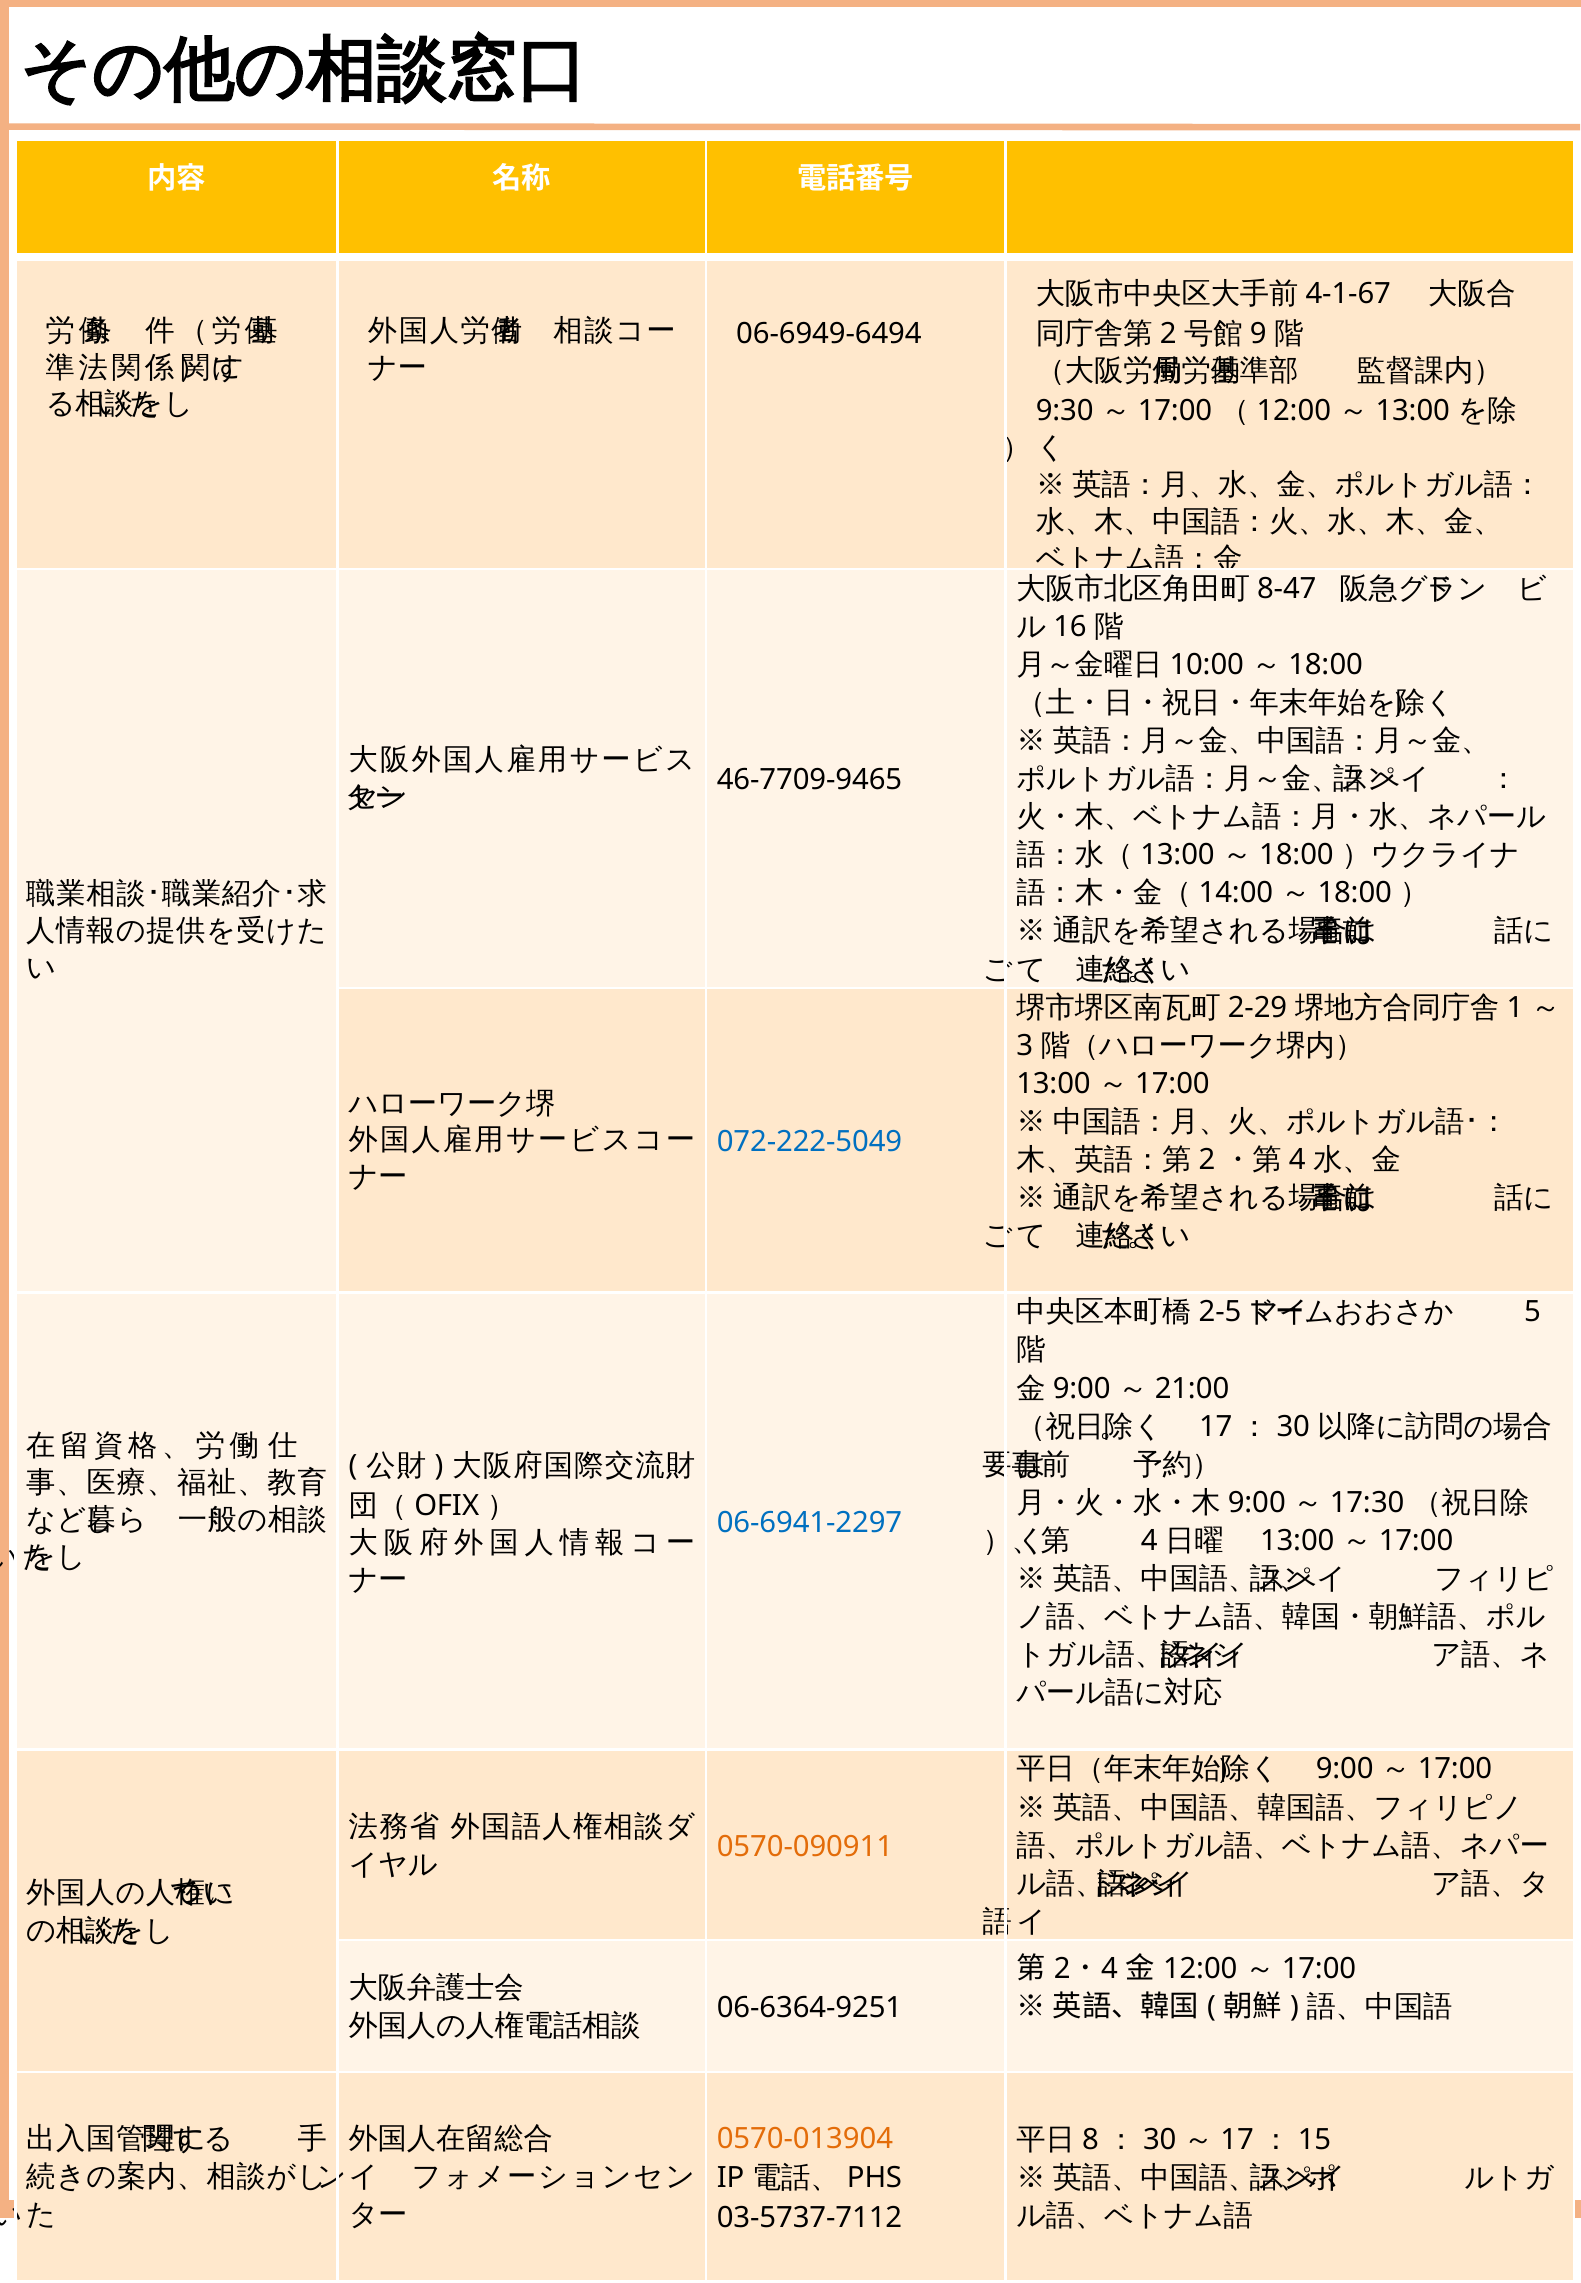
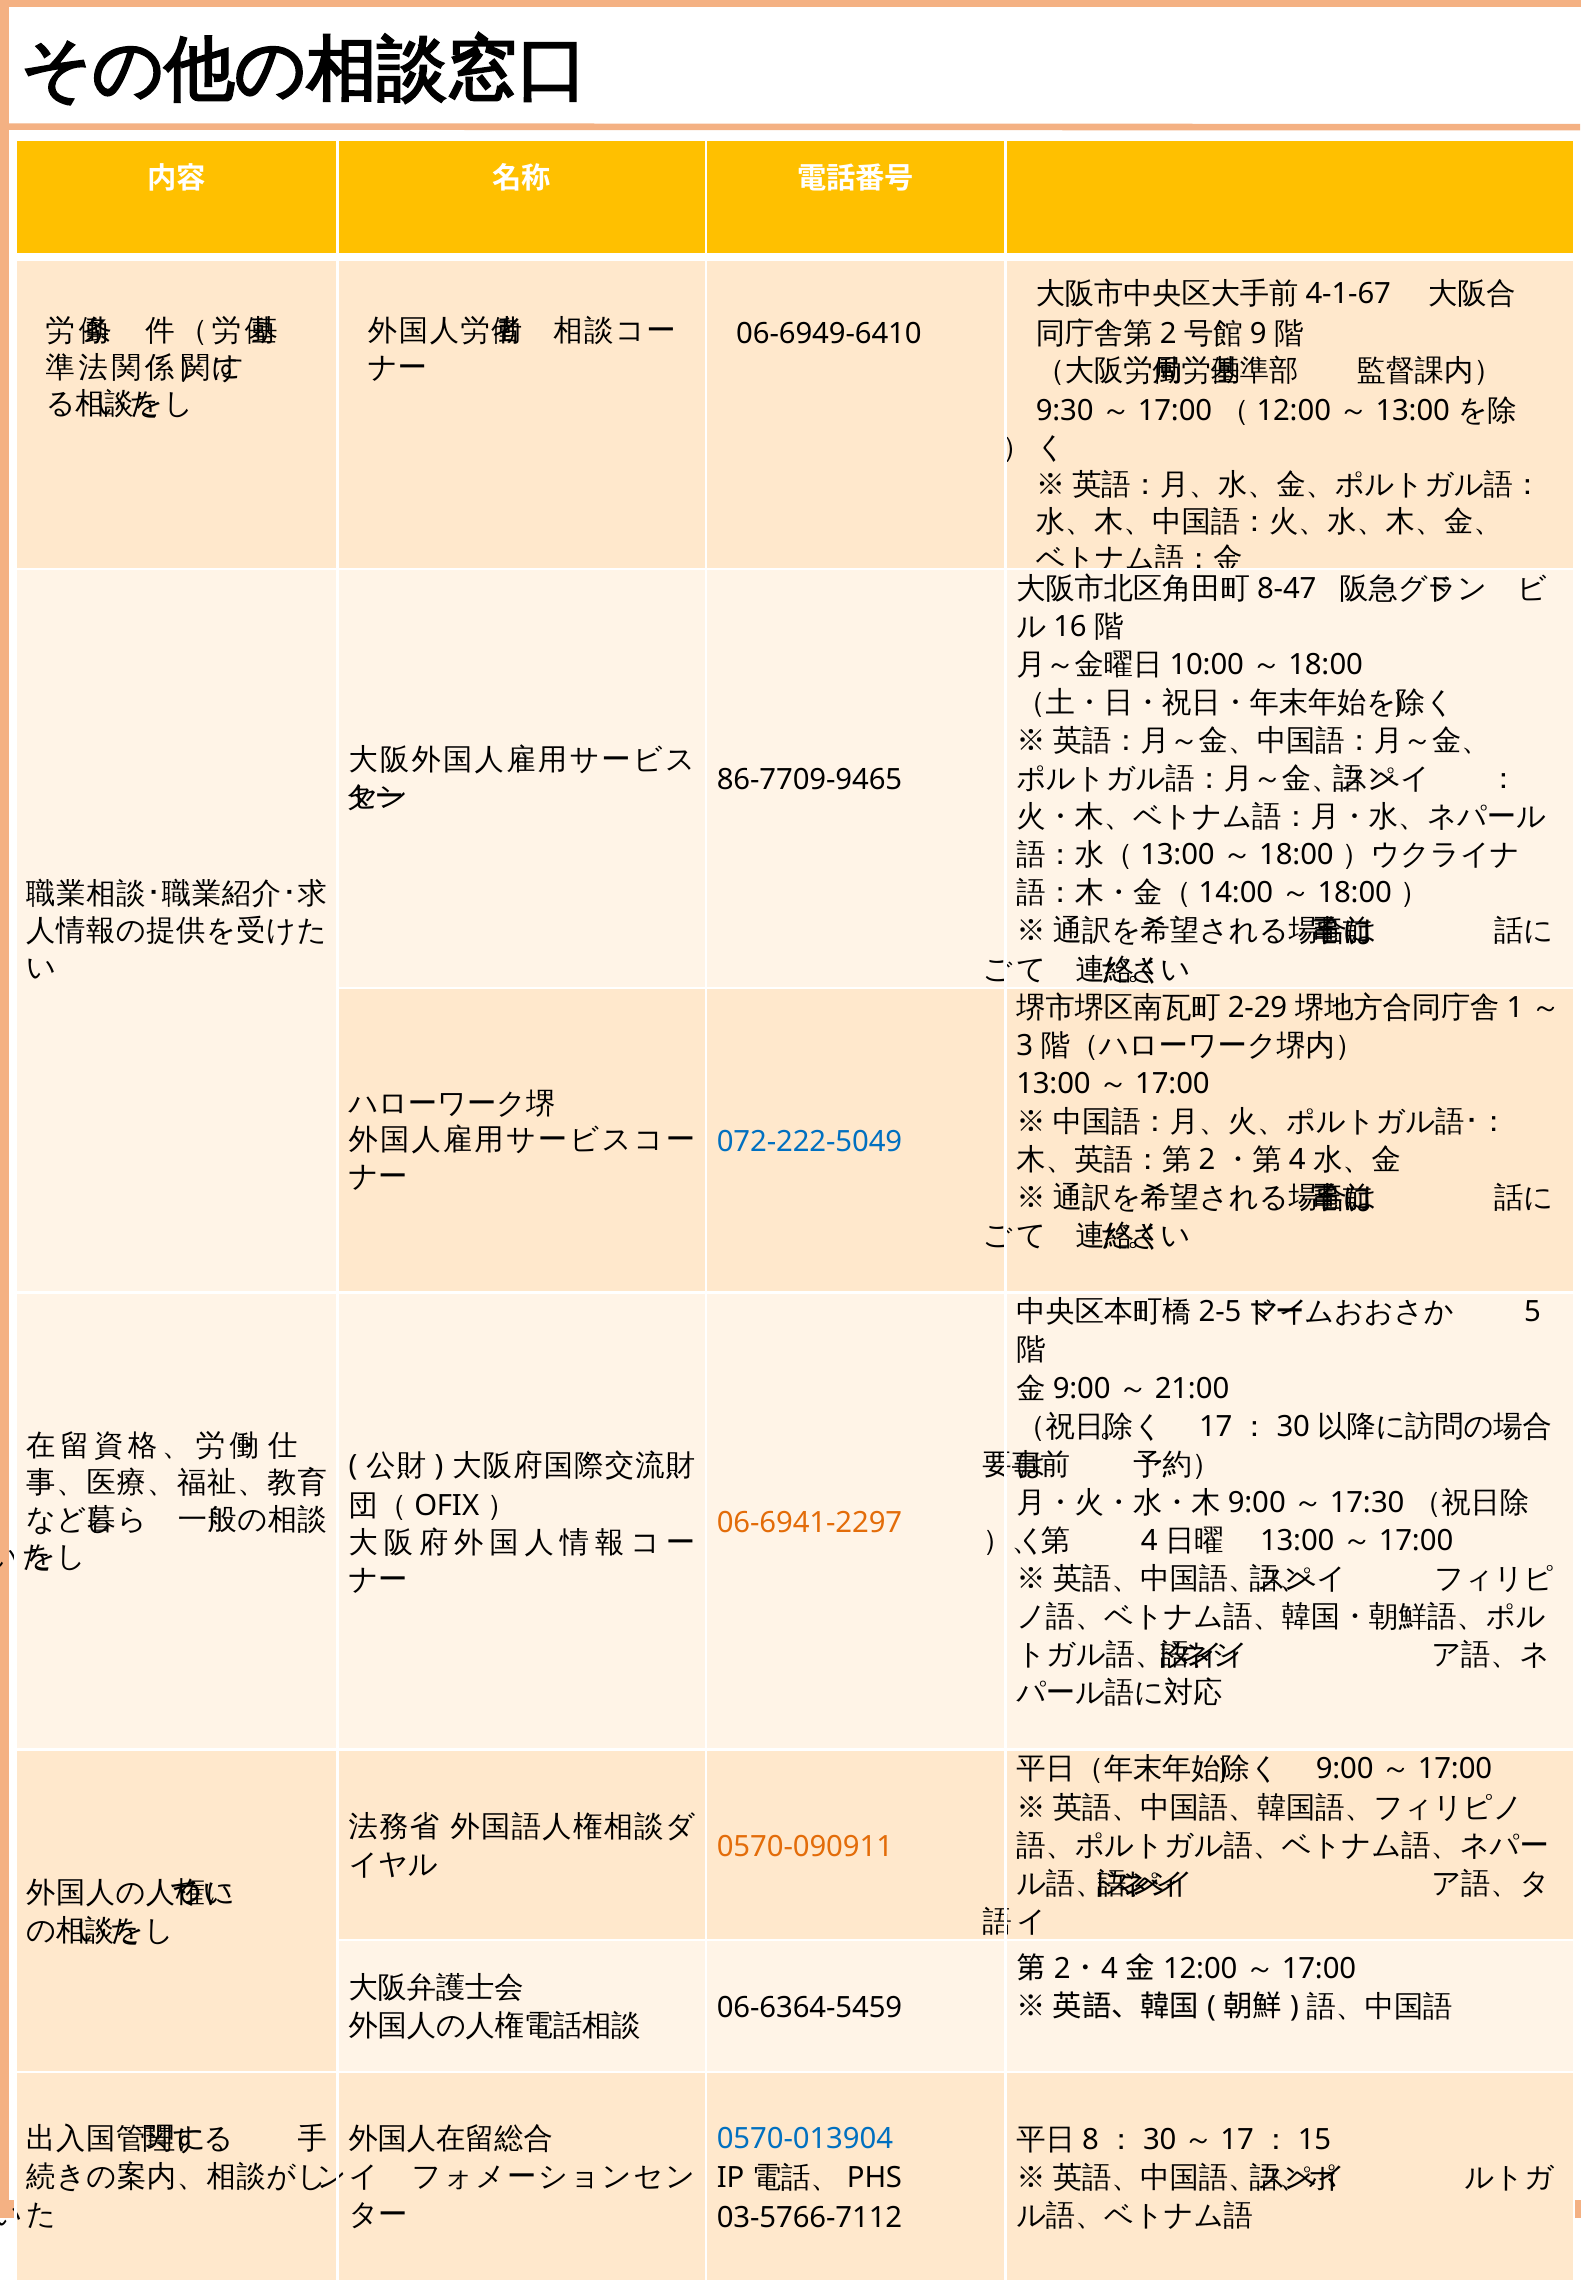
06-6949-6494: 06-6949-6494 -> 06-6949-6410 (829, 334)
46-7709-9465: 46-7709-9465 -> 86-7709-9465 (809, 780)
06-6941-2297 colour: blue -> orange (809, 1523)
06-6364-9251: 06-6364-9251 -> 06-6364-5459 (809, 2008)
0570-013904 colour: orange -> blue (805, 2139)
03-5737-7112: 03-5737-7112 -> 03-5766-7112 (809, 2219)
